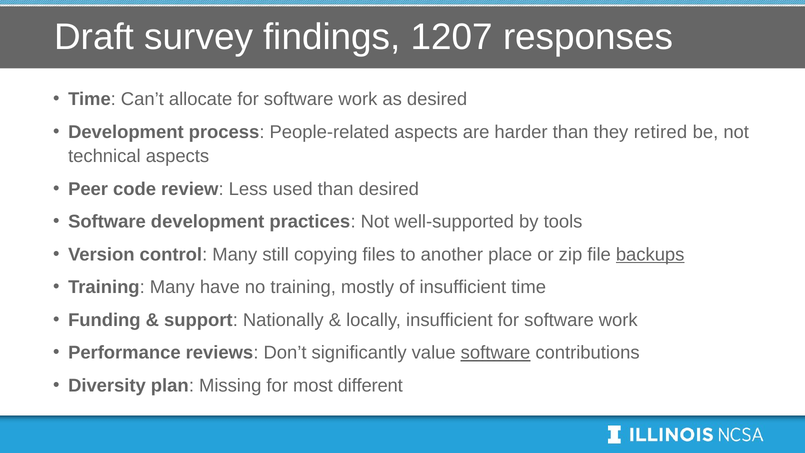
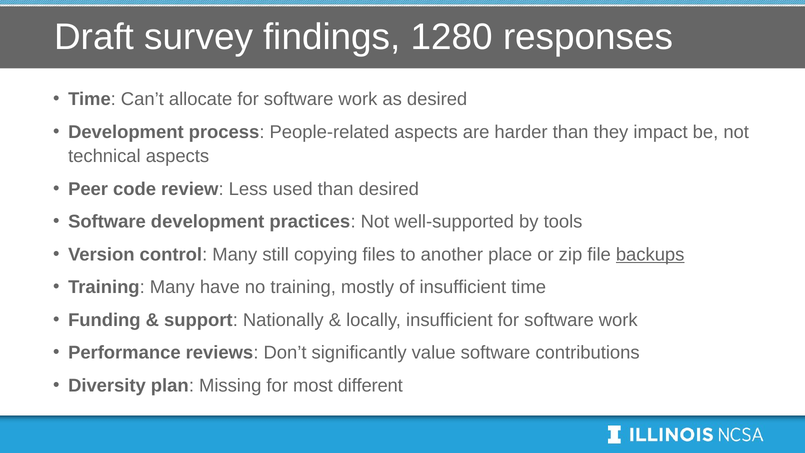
1207: 1207 -> 1280 (452, 37)
retired: retired -> impact (661, 132)
software underline: present -> none (496, 353)
